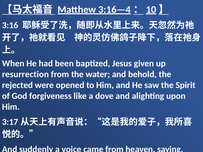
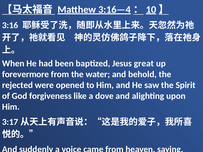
given: given -> great (144, 64)
resurrection: resurrection -> forevermore (26, 74)
